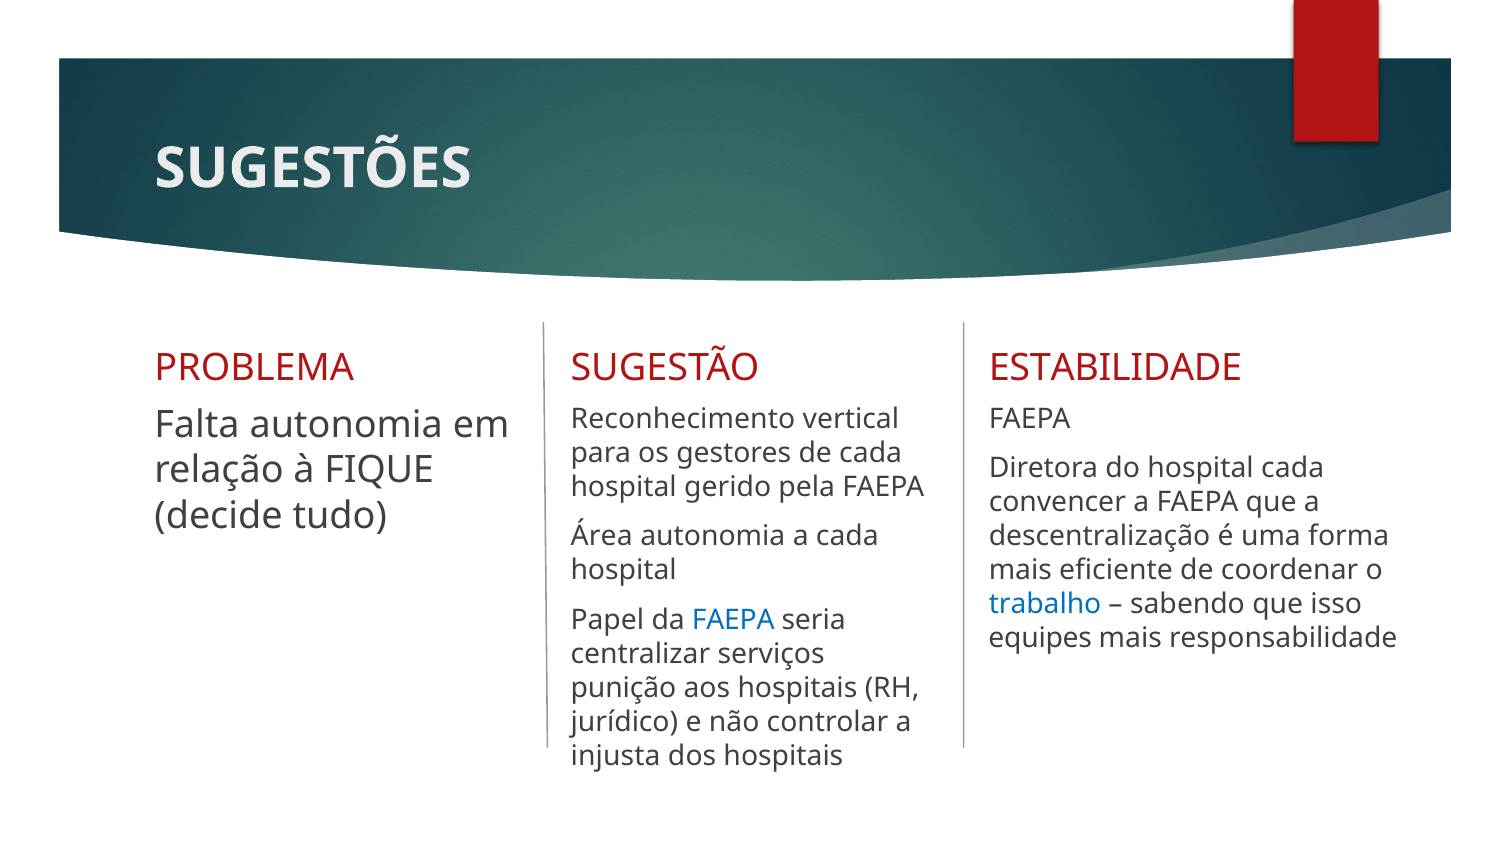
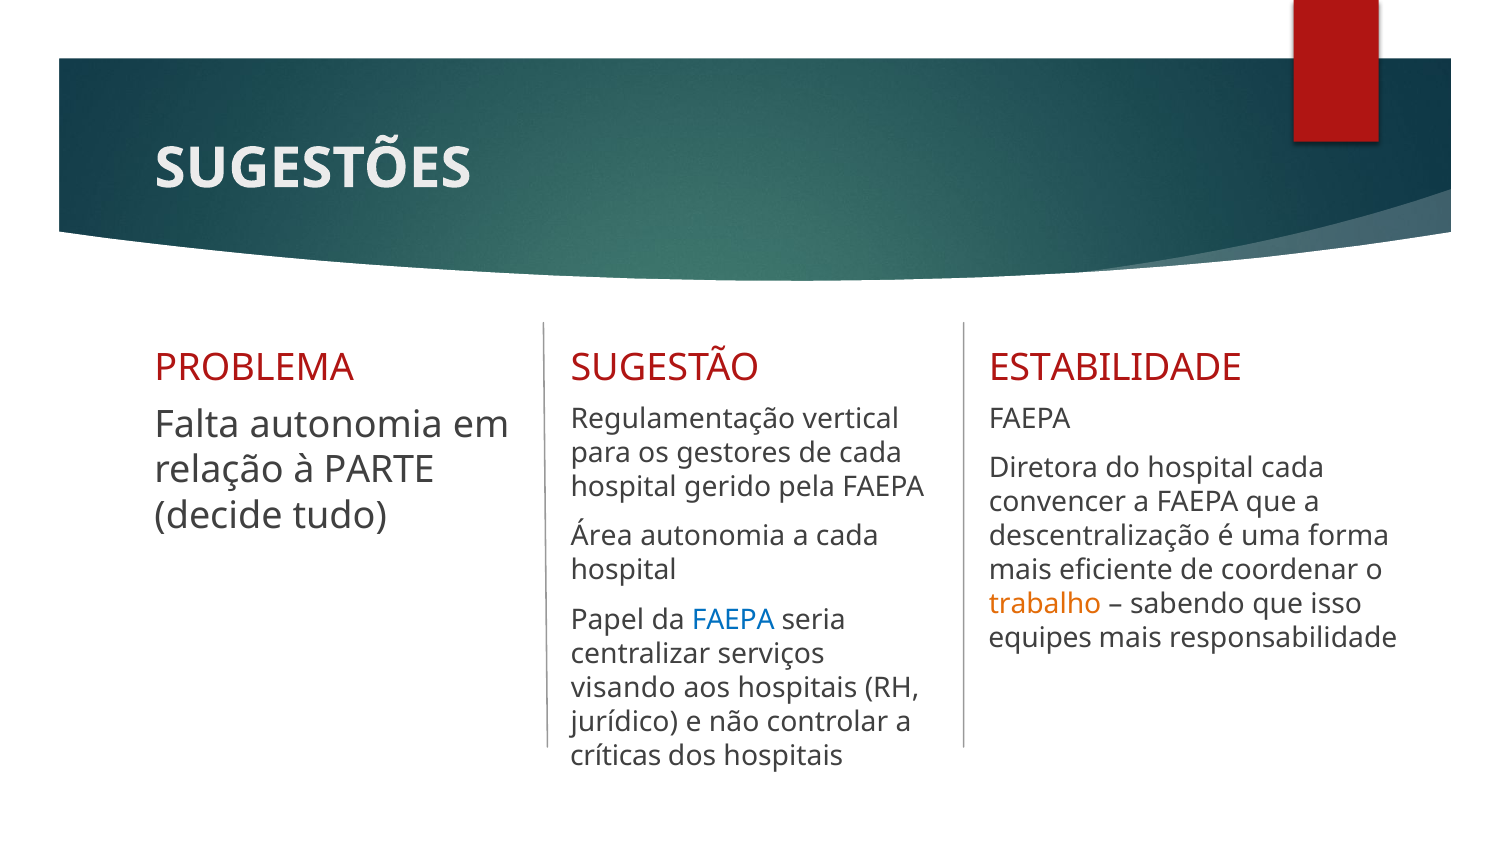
Reconhecimento: Reconhecimento -> Regulamentação (683, 419)
FIQUE: FIQUE -> PARTE (379, 470)
trabalho colour: blue -> orange (1045, 604)
punição: punição -> visando (623, 688)
injusta: injusta -> críticas (616, 756)
